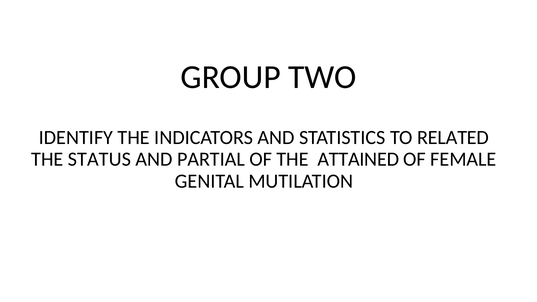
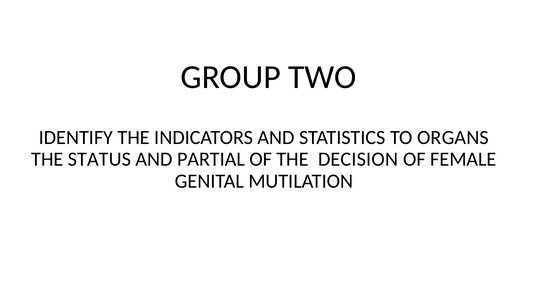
RELATED: RELATED -> ORGANS (453, 138)
ATTAINED: ATTAINED -> DECISION (358, 159)
